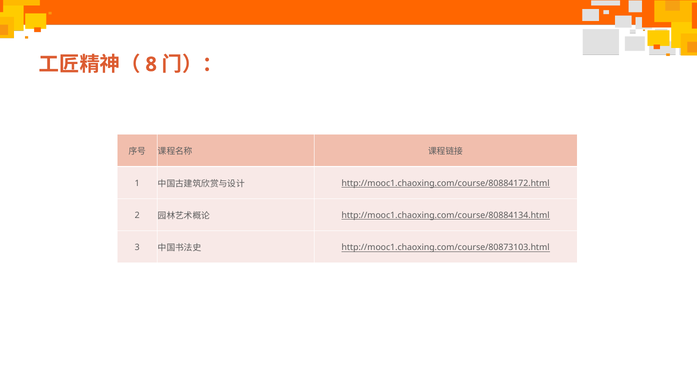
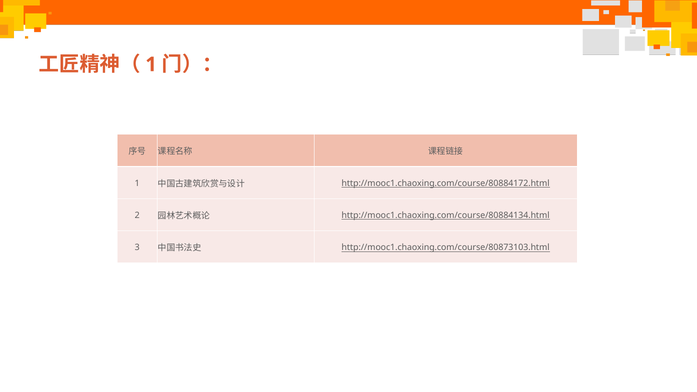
8: 8 -> 1 (151, 64)
